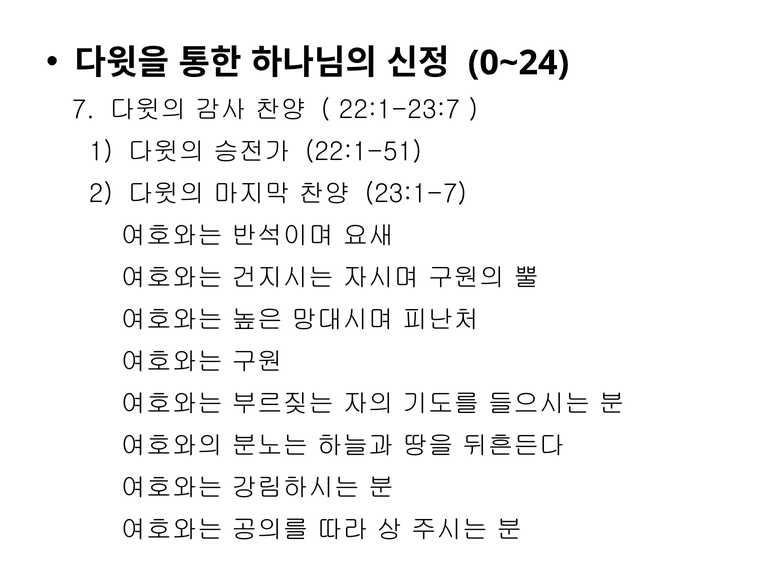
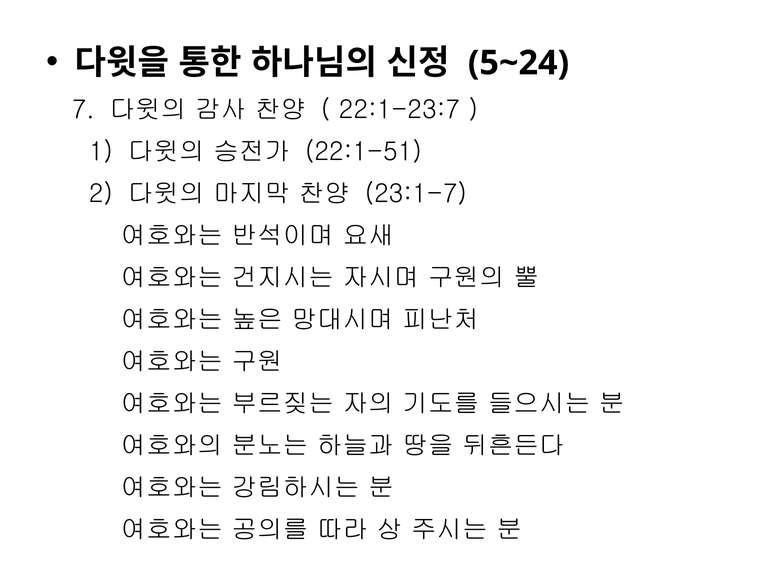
0~24: 0~24 -> 5~24 (518, 63)
